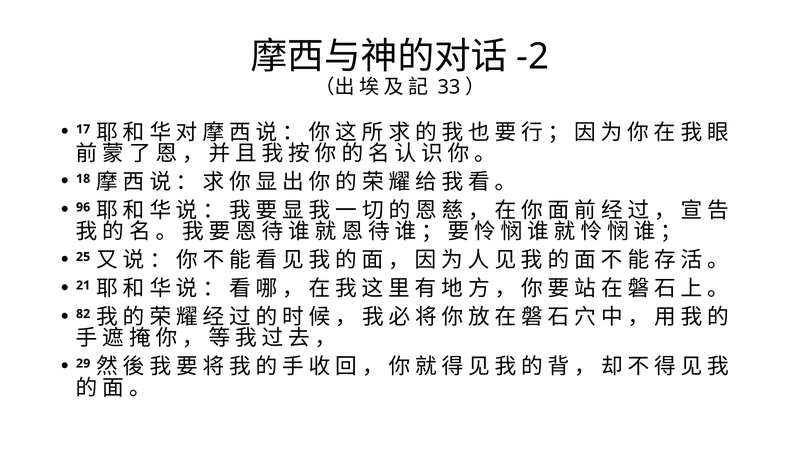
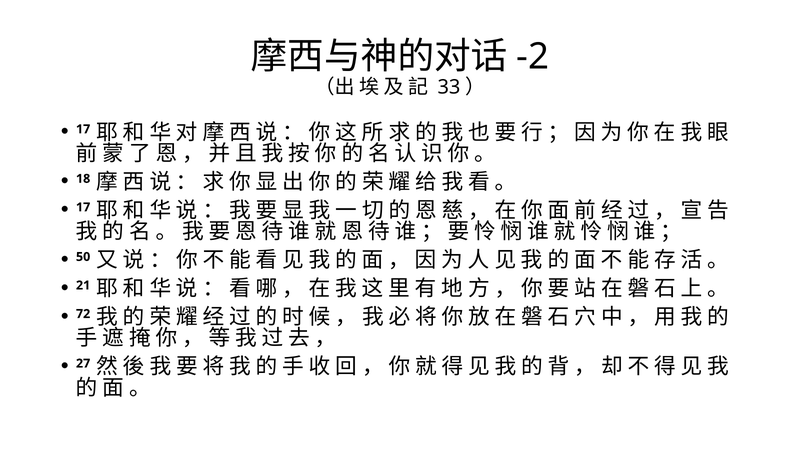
96: 96 -> 17 (83, 207)
25: 25 -> 50 (83, 257)
82: 82 -> 72 (83, 314)
29: 29 -> 27 (83, 363)
